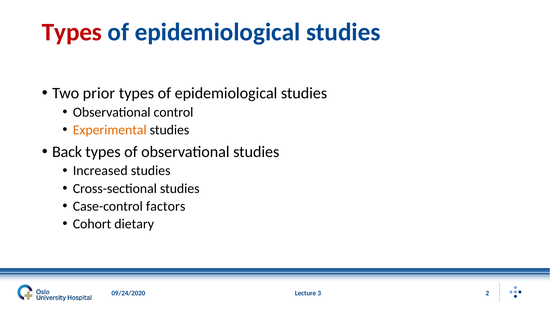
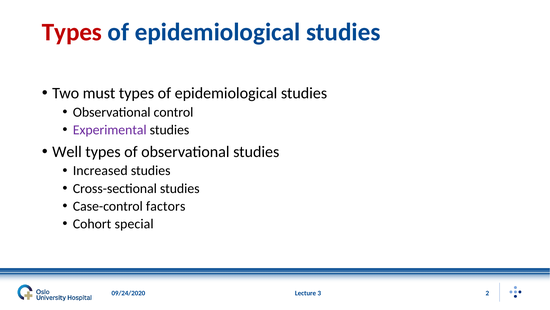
prior: prior -> must (99, 93)
Experimental colour: orange -> purple (110, 130)
Back: Back -> Well (67, 151)
dietary: dietary -> special (134, 224)
